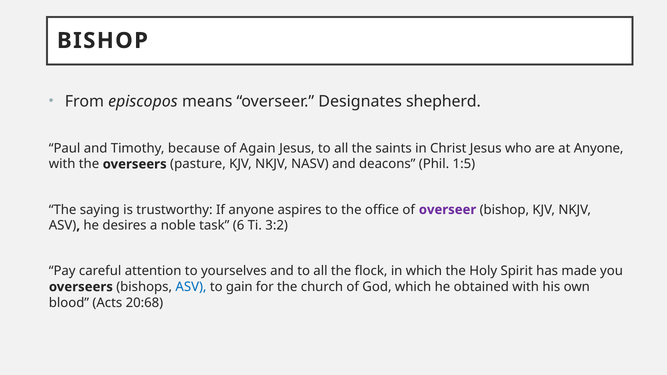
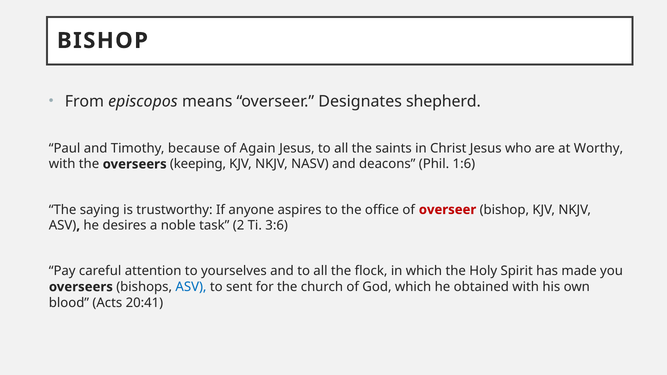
at Anyone: Anyone -> Worthy (598, 148)
pasture: pasture -> keeping (198, 164)
1:5: 1:5 -> 1:6 (464, 164)
overseer colour: purple -> red (448, 210)
6: 6 -> 2 (239, 226)
3:2: 3:2 -> 3:6 (277, 226)
gain: gain -> sent (239, 287)
20:68: 20:68 -> 20:41 (144, 303)
